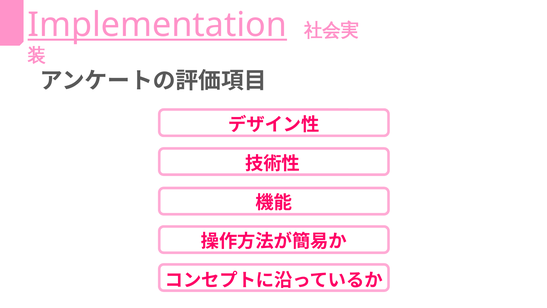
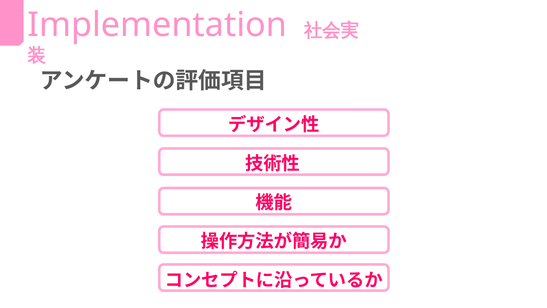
Implementation underline: present -> none (157, 25)
